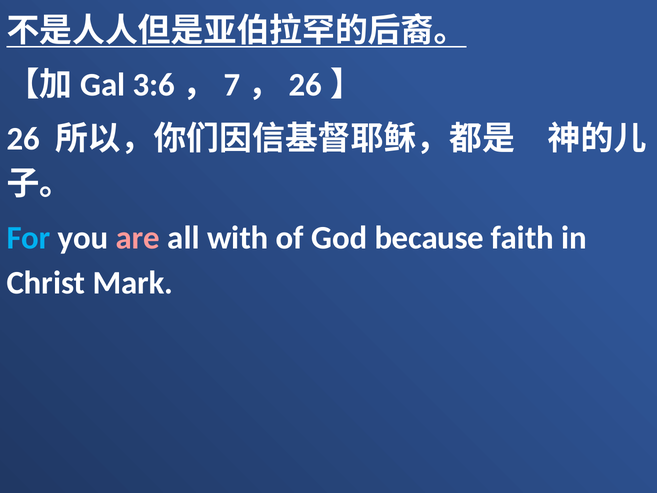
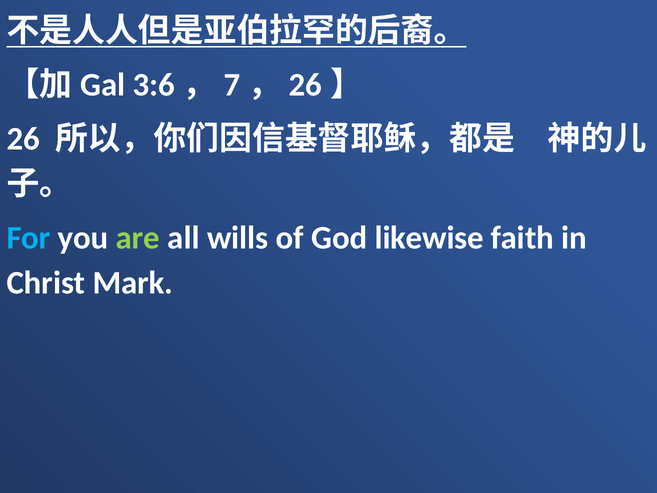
are colour: pink -> light green (138, 238)
with: with -> wills (238, 238)
because: because -> likewise (429, 238)
